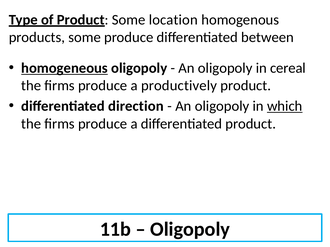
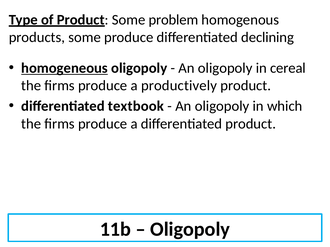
location: location -> problem (173, 20)
between: between -> declining (268, 37)
direction: direction -> textbook (136, 106)
which underline: present -> none (285, 106)
